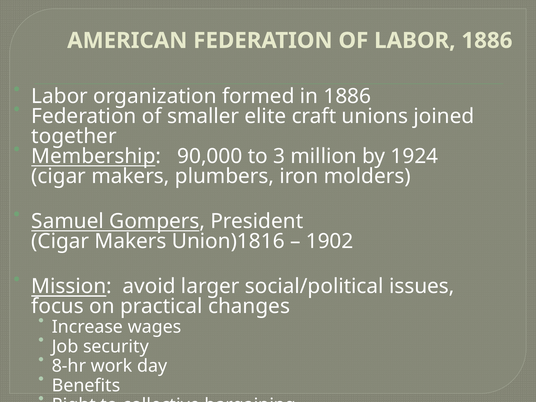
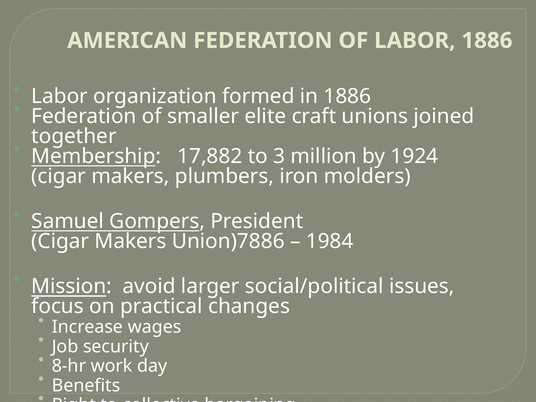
90,000: 90,000 -> 17,882 (210, 156)
Union)1816: Union)1816 -> Union)7886 (228, 241)
1902: 1902 -> 1984 (330, 241)
